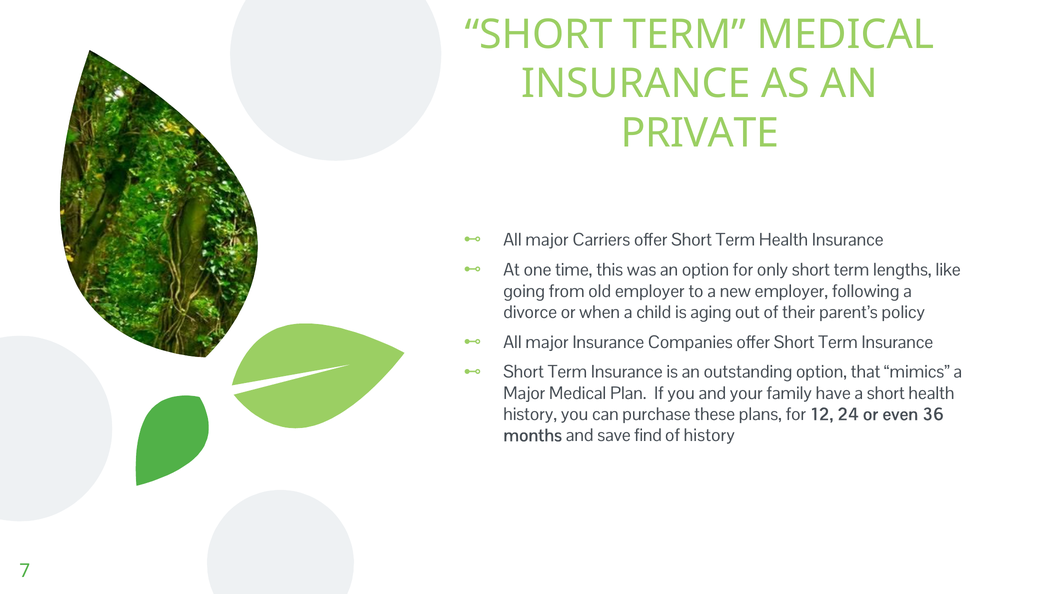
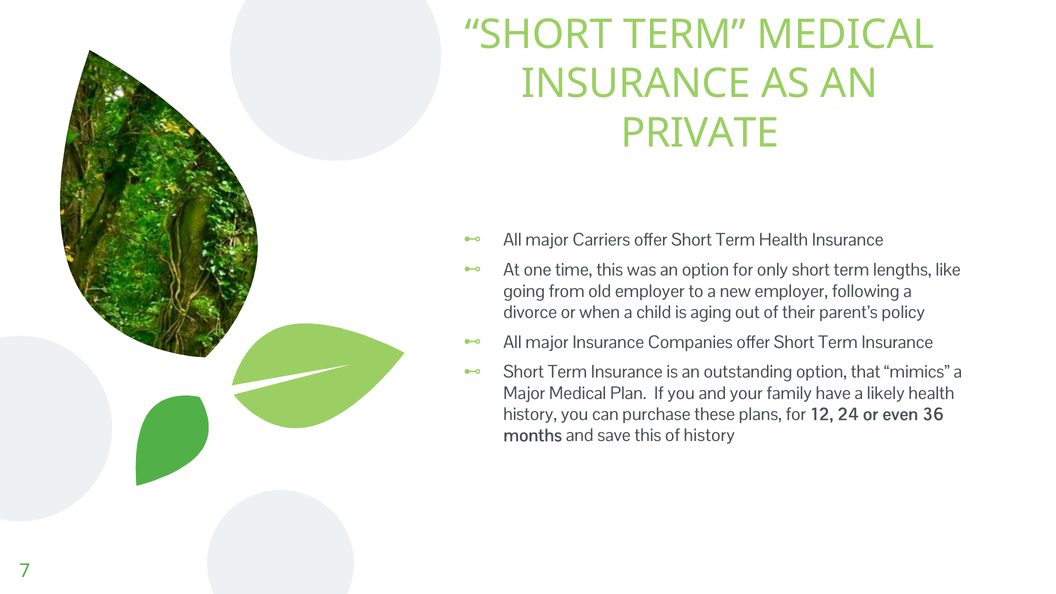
a short: short -> likely (886, 393)
save find: find -> this (648, 436)
